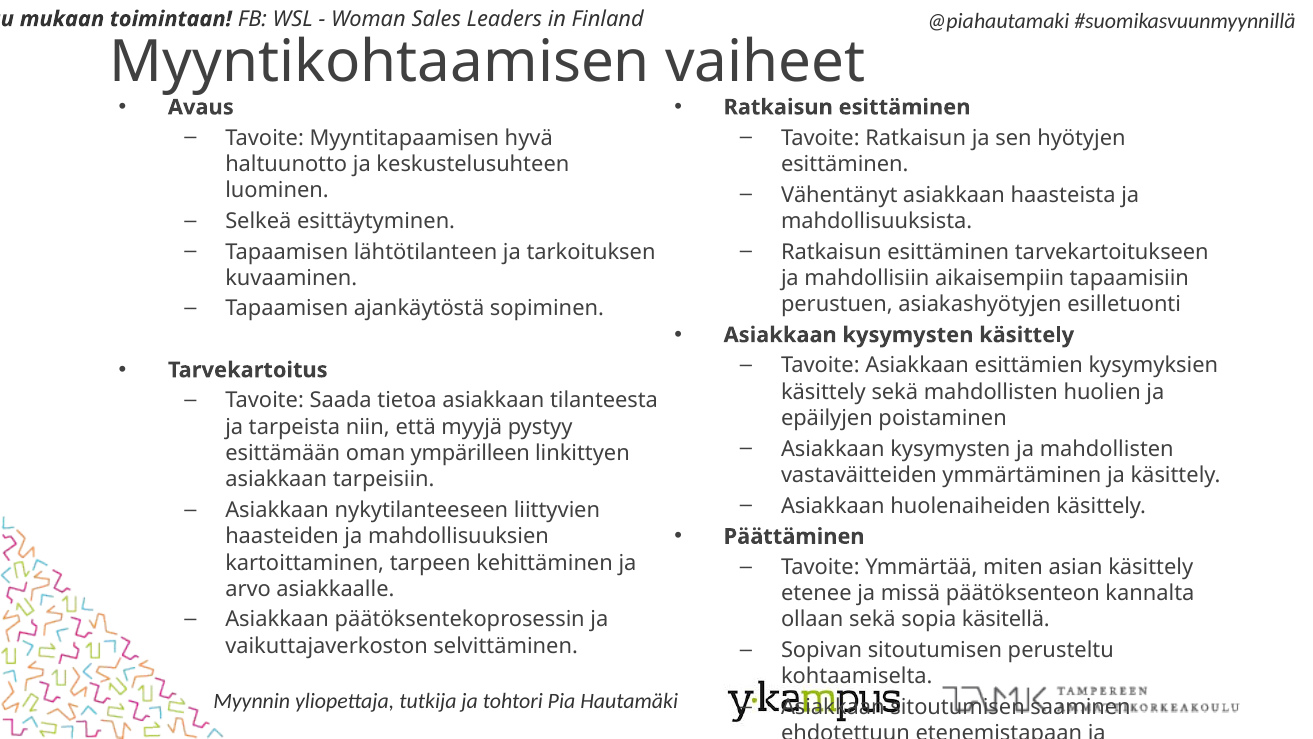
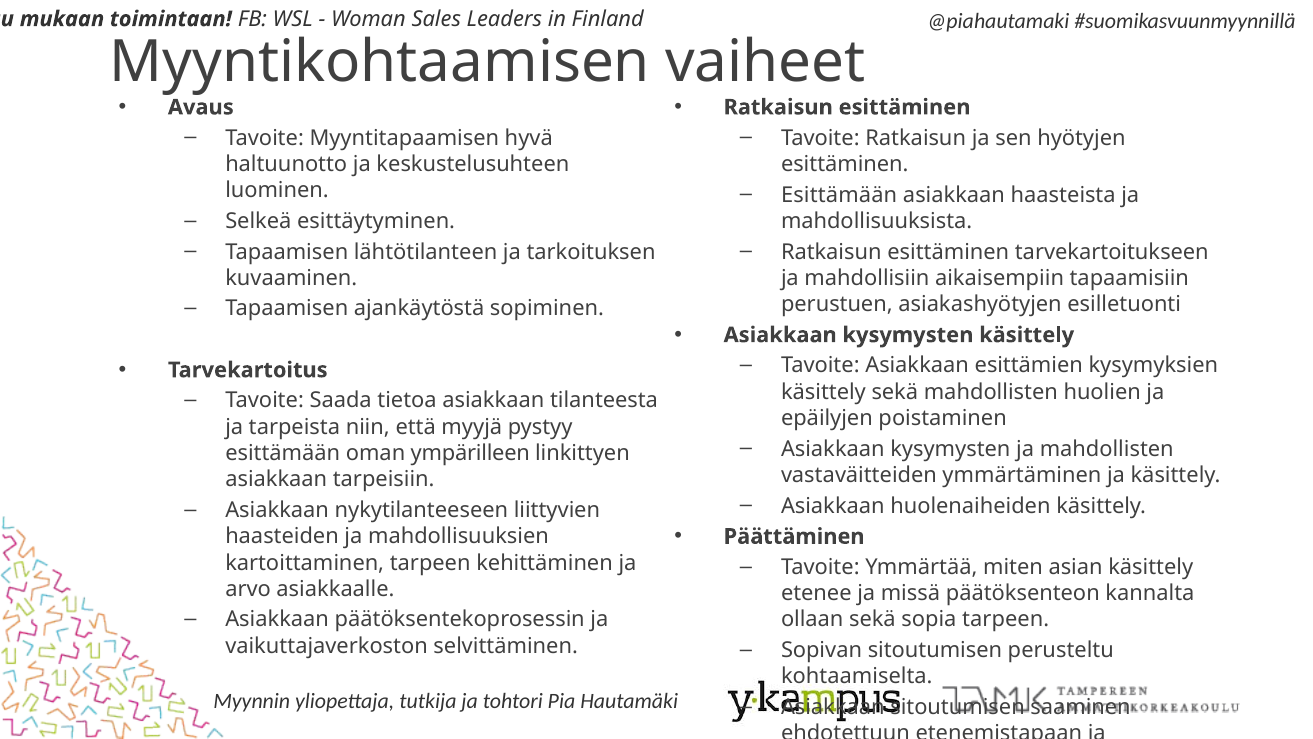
Vähentänyt: Vähentänyt -> Esittämään (839, 195)
sopia käsitellä: käsitellä -> tarpeen (1006, 619)
